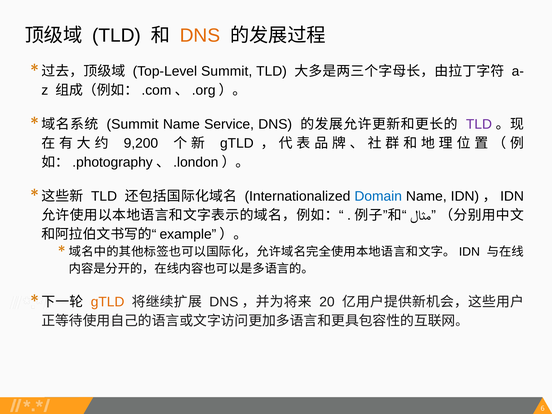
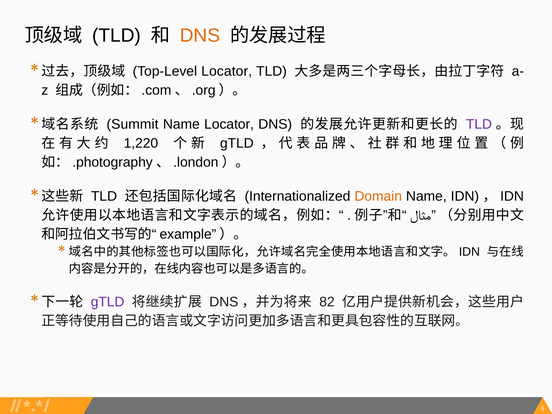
Top-Level Summit: Summit -> Locator (227, 71)
Name Service: Service -> Locator (229, 124)
9,200: 9,200 -> 1,220 (141, 143)
Domain colour: blue -> orange (378, 196)
gTLD colour: orange -> purple (108, 302)
20: 20 -> 82 (327, 302)
